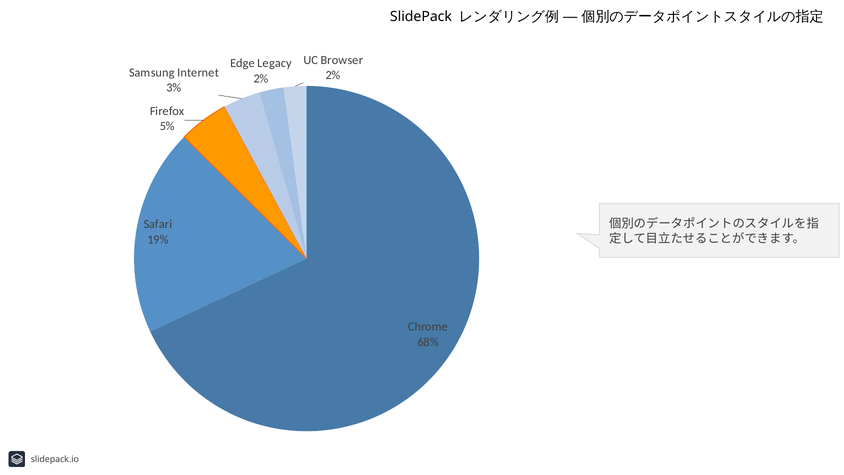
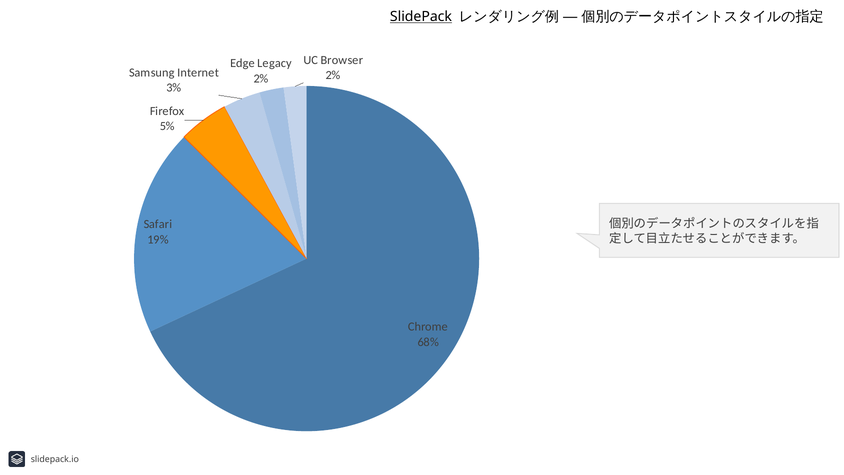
SlidePack underline: none -> present (421, 17)
